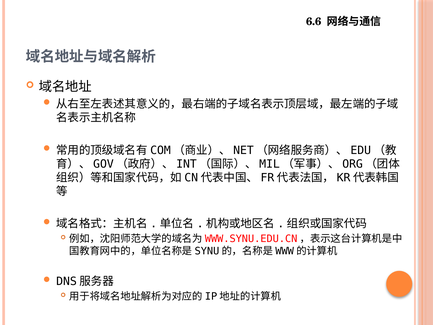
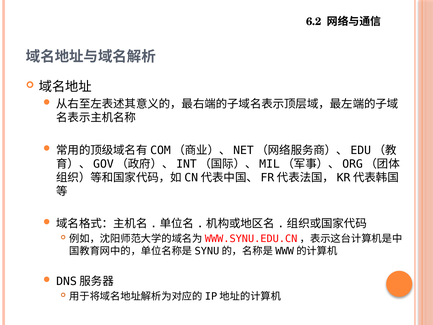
6.6: 6.6 -> 6.2 (314, 22)
